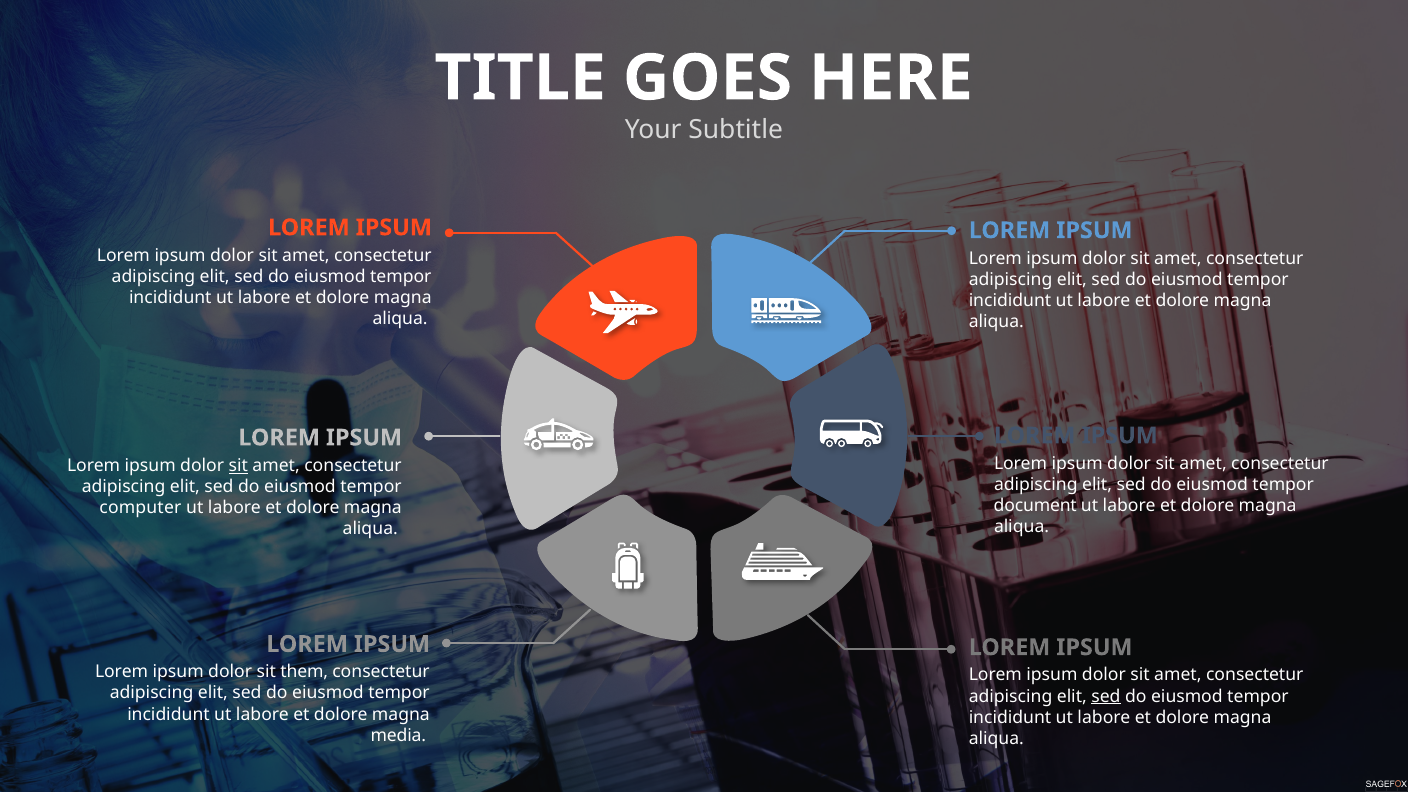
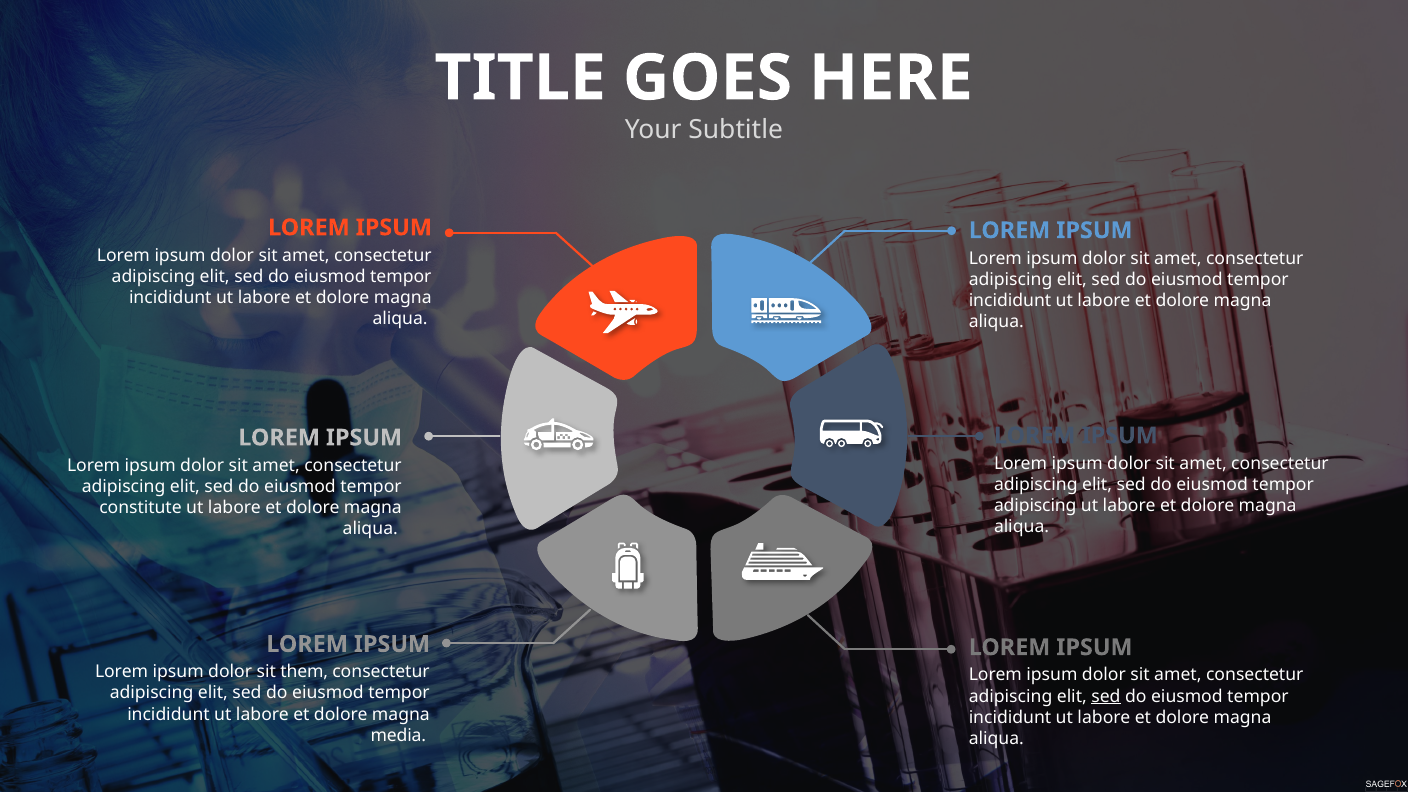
sit underline: present -> none (238, 465)
document: document -> adipiscing (1035, 506)
computer: computer -> constitute (140, 508)
